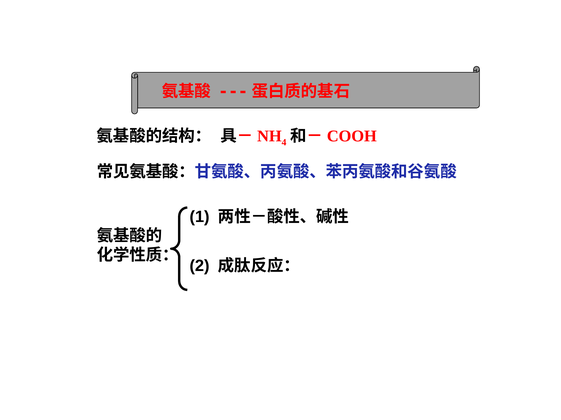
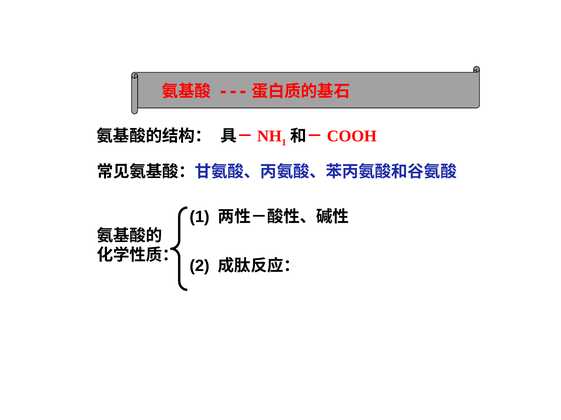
4: 4 -> 1 (284, 143)
